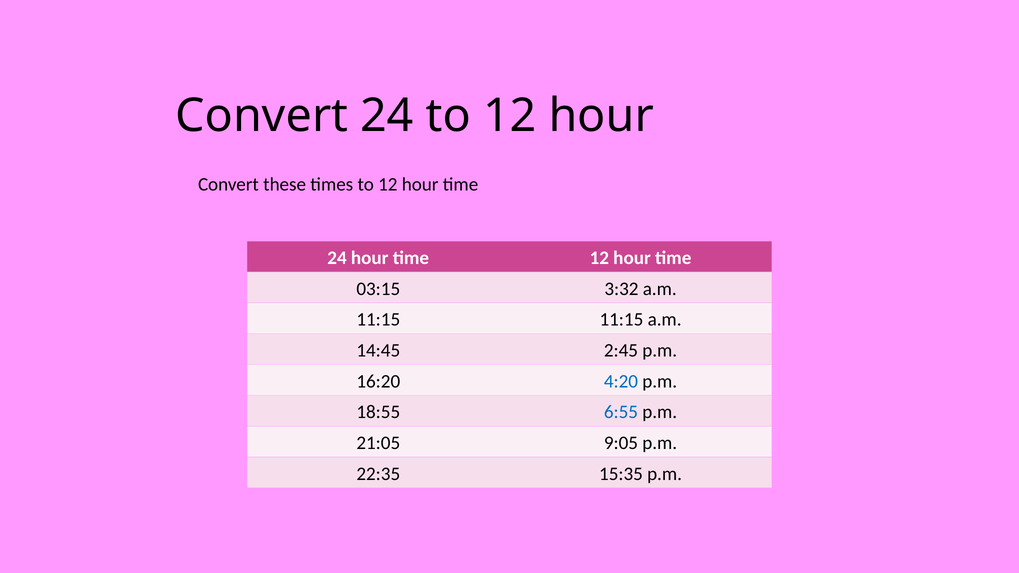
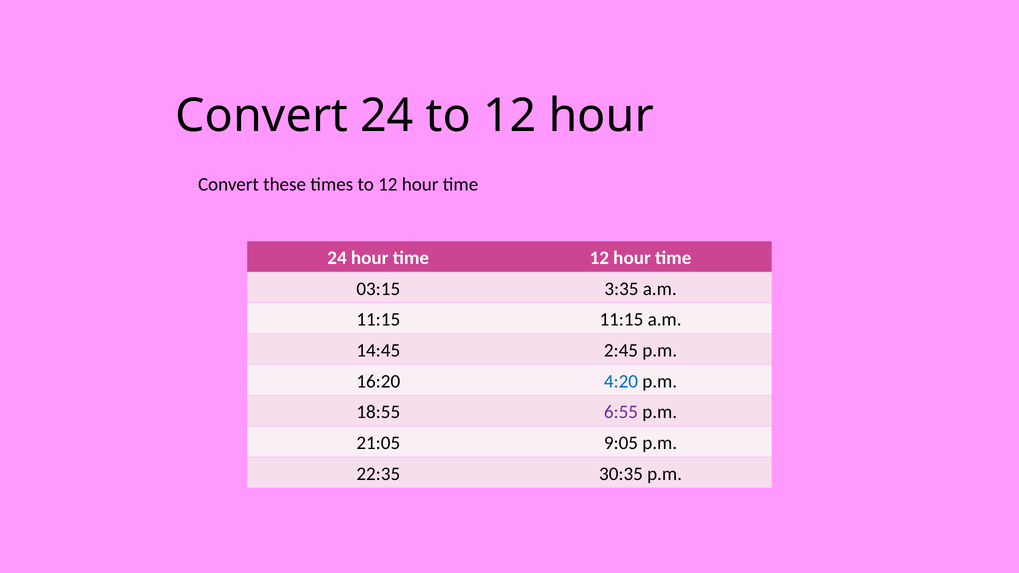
3:32: 3:32 -> 3:35 (621, 289)
6:55 colour: blue -> purple (621, 412)
15:35: 15:35 -> 30:35 (621, 474)
